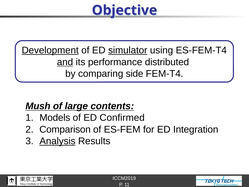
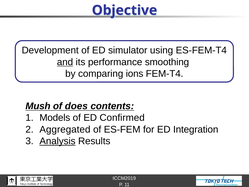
Development underline: present -> none (50, 50)
simulator underline: present -> none (128, 50)
distributed: distributed -> smoothing (167, 62)
side: side -> ions (135, 74)
large: large -> does (76, 106)
Comparison: Comparison -> Aggregated (65, 129)
